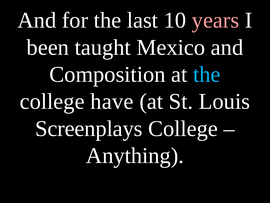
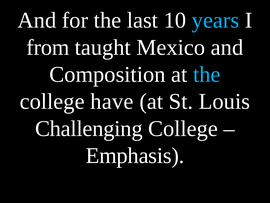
years colour: pink -> light blue (215, 20)
been: been -> from (48, 47)
Screenplays: Screenplays -> Challenging (89, 128)
Anything: Anything -> Emphasis (135, 155)
